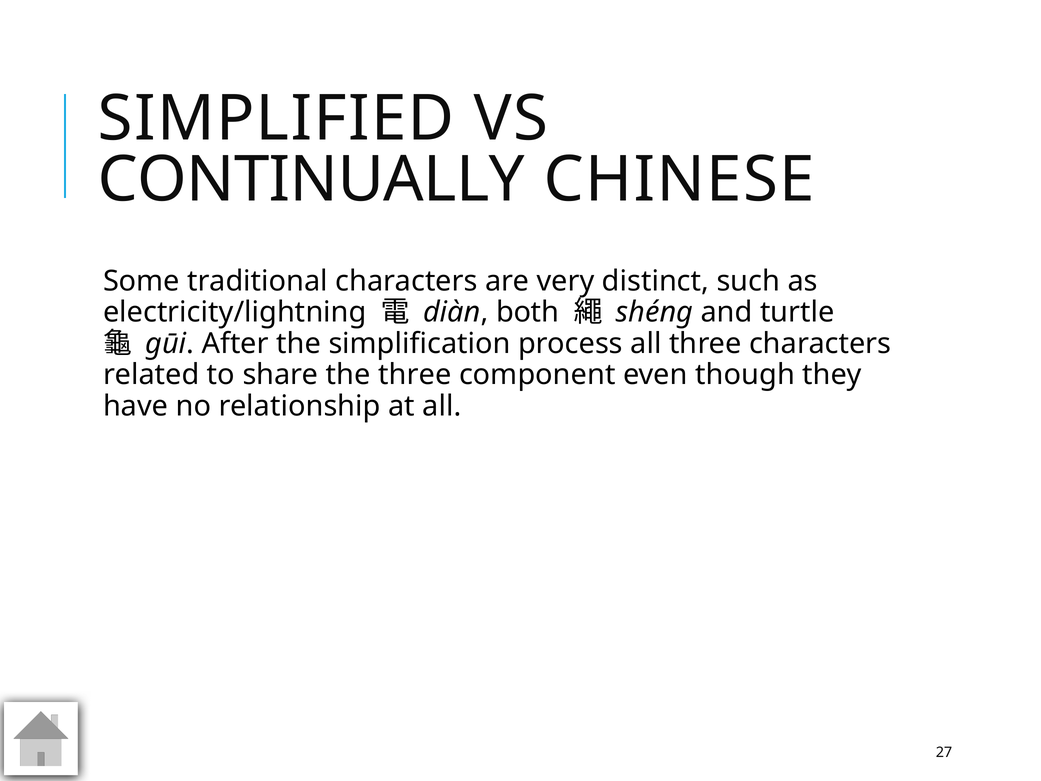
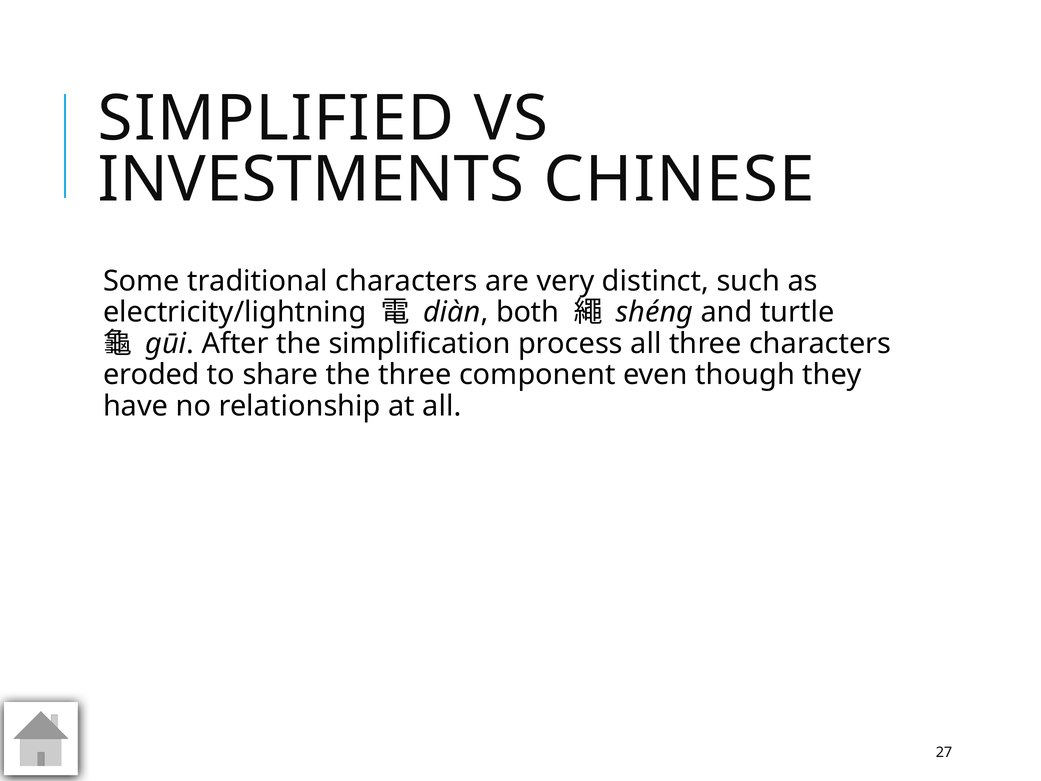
CONTINUALLY: CONTINUALLY -> INVESTMENTS (311, 180)
related: related -> eroded (151, 375)
